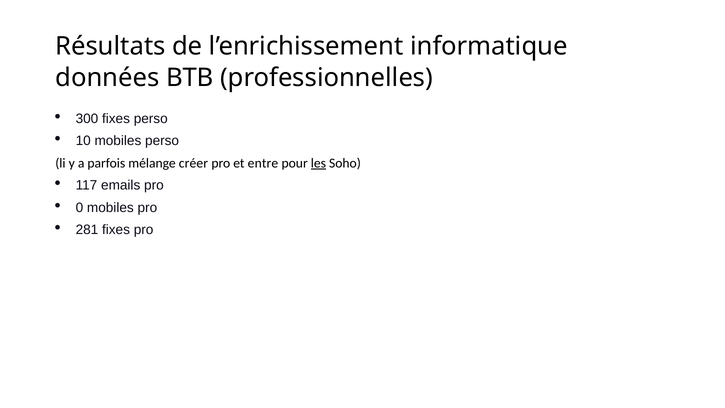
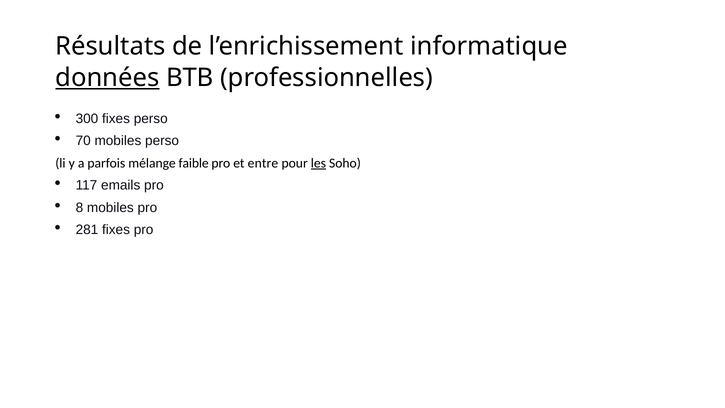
données underline: none -> present (107, 78)
10: 10 -> 70 (83, 141)
créer: créer -> faible (194, 163)
0: 0 -> 8 (79, 208)
